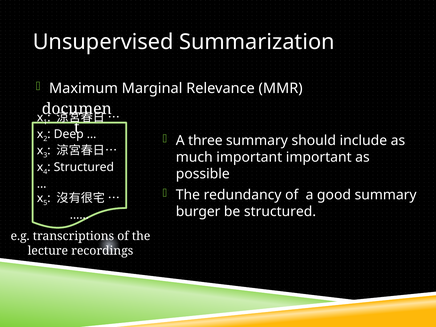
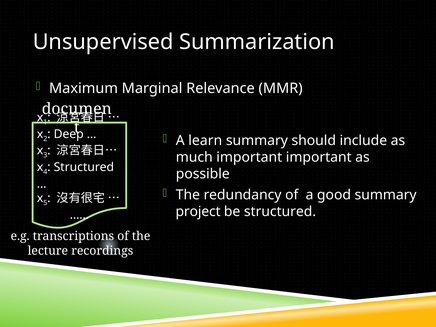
three: three -> learn (205, 141)
burger: burger -> project (198, 212)
